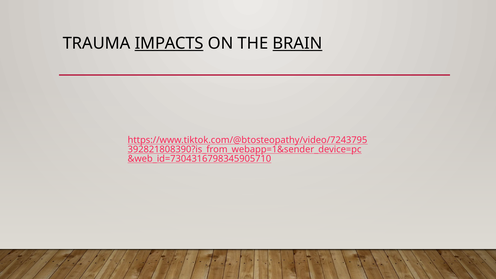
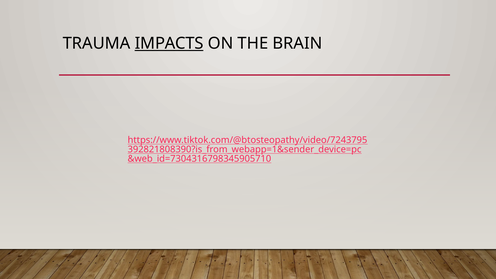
BRAIN underline: present -> none (297, 43)
